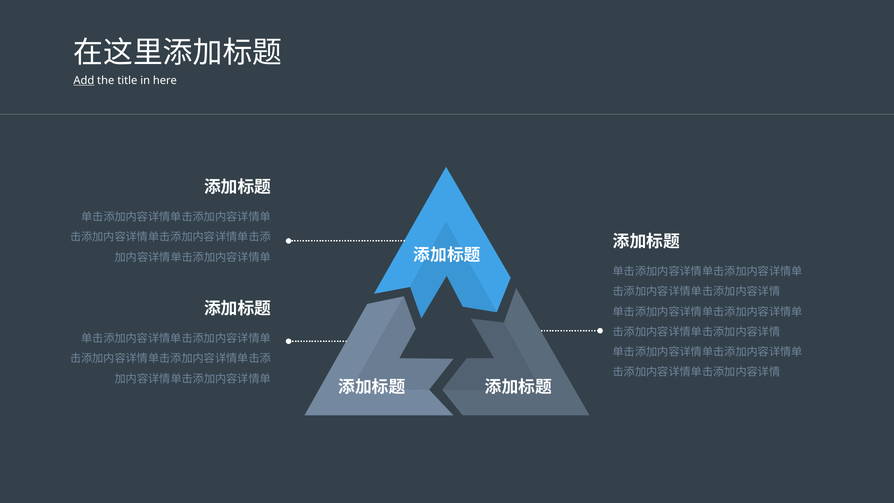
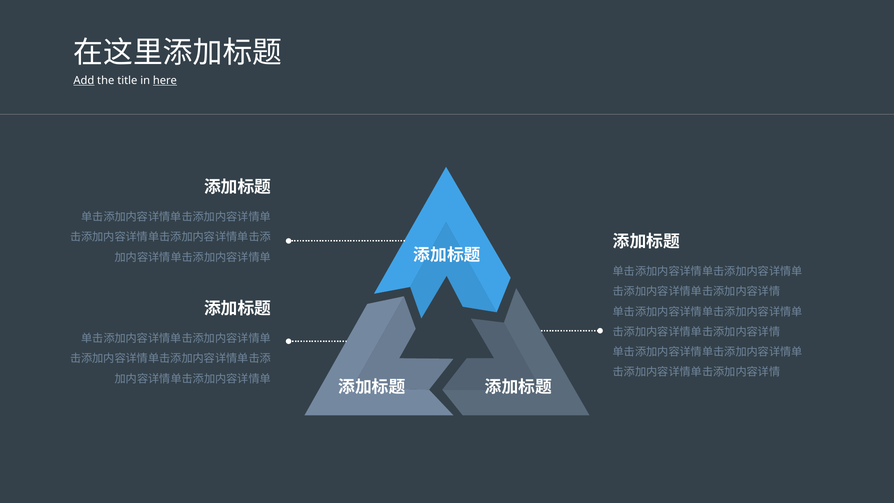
here underline: none -> present (165, 80)
